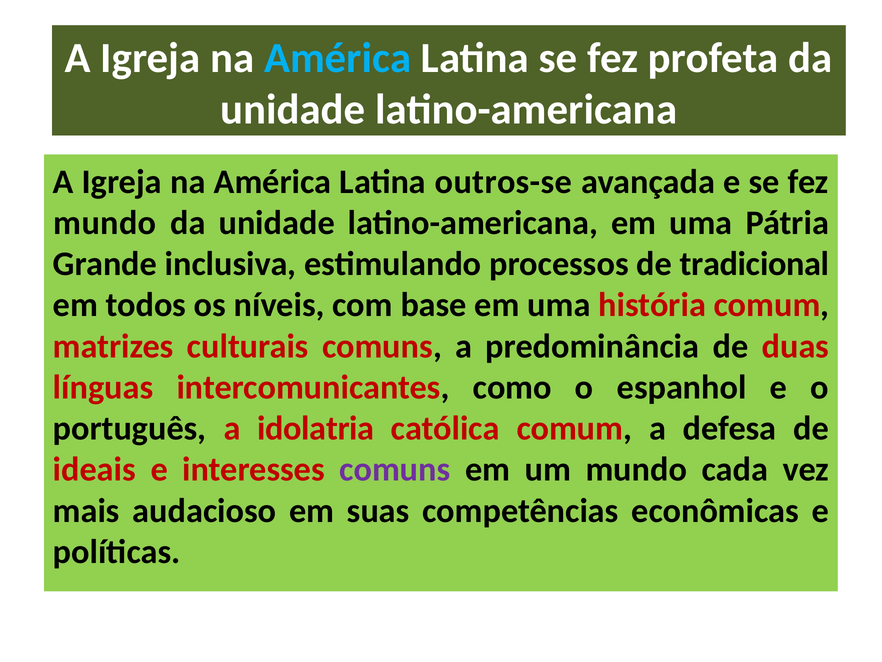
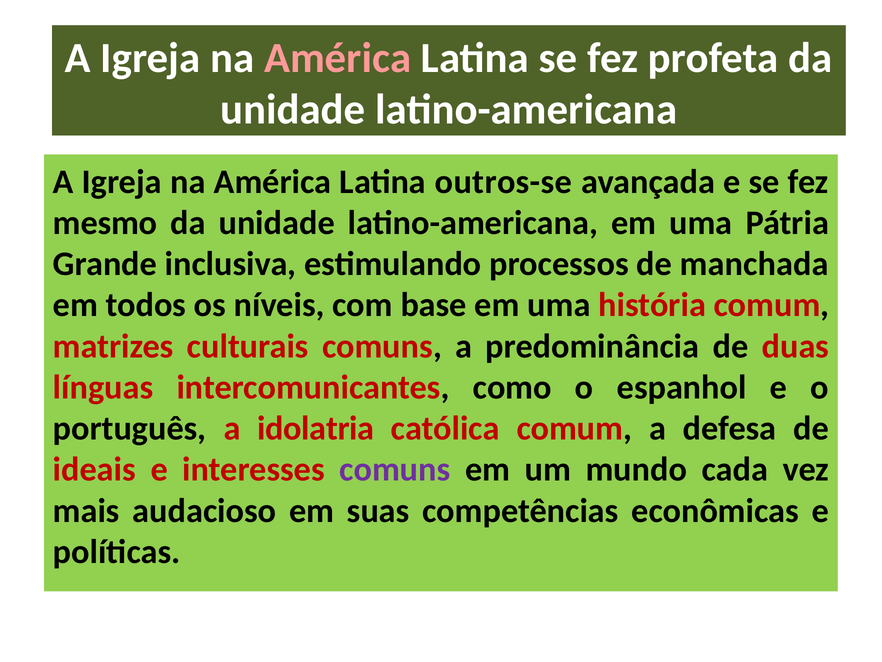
América colour: light blue -> pink (338, 58)
mundo: mundo -> mesmo (105, 223)
tradicional: tradicional -> manchada (754, 264)
